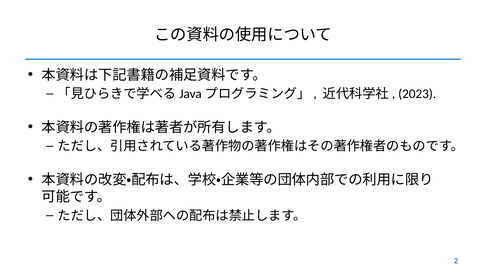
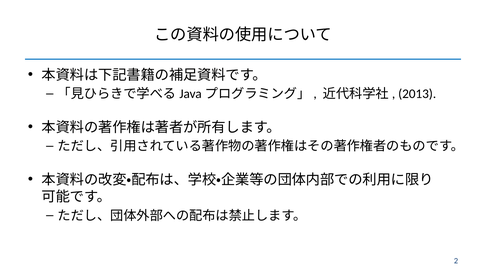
2023: 2023 -> 2013 (417, 94)
